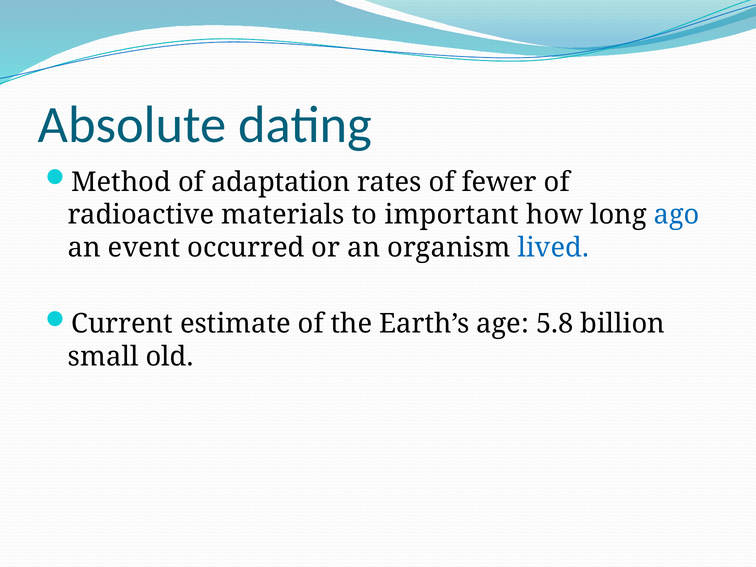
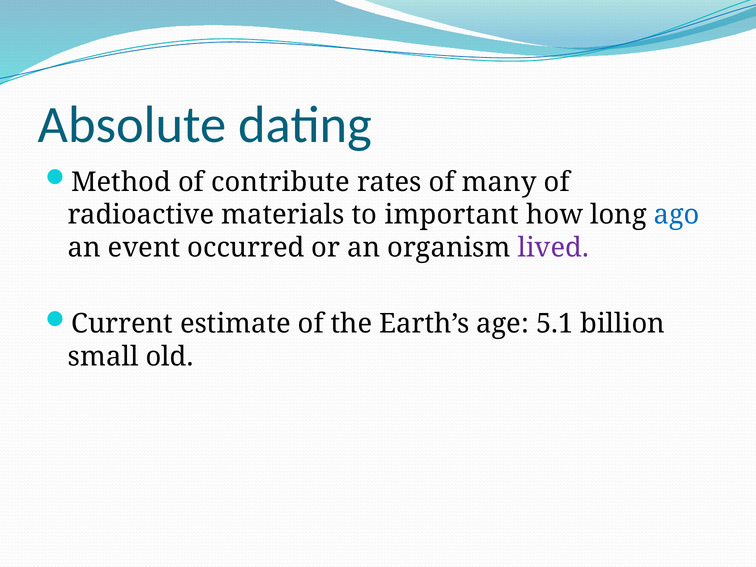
adaptation: adaptation -> contribute (281, 182)
fewer: fewer -> many (499, 182)
lived colour: blue -> purple (553, 248)
5.8: 5.8 -> 5.1 (555, 324)
